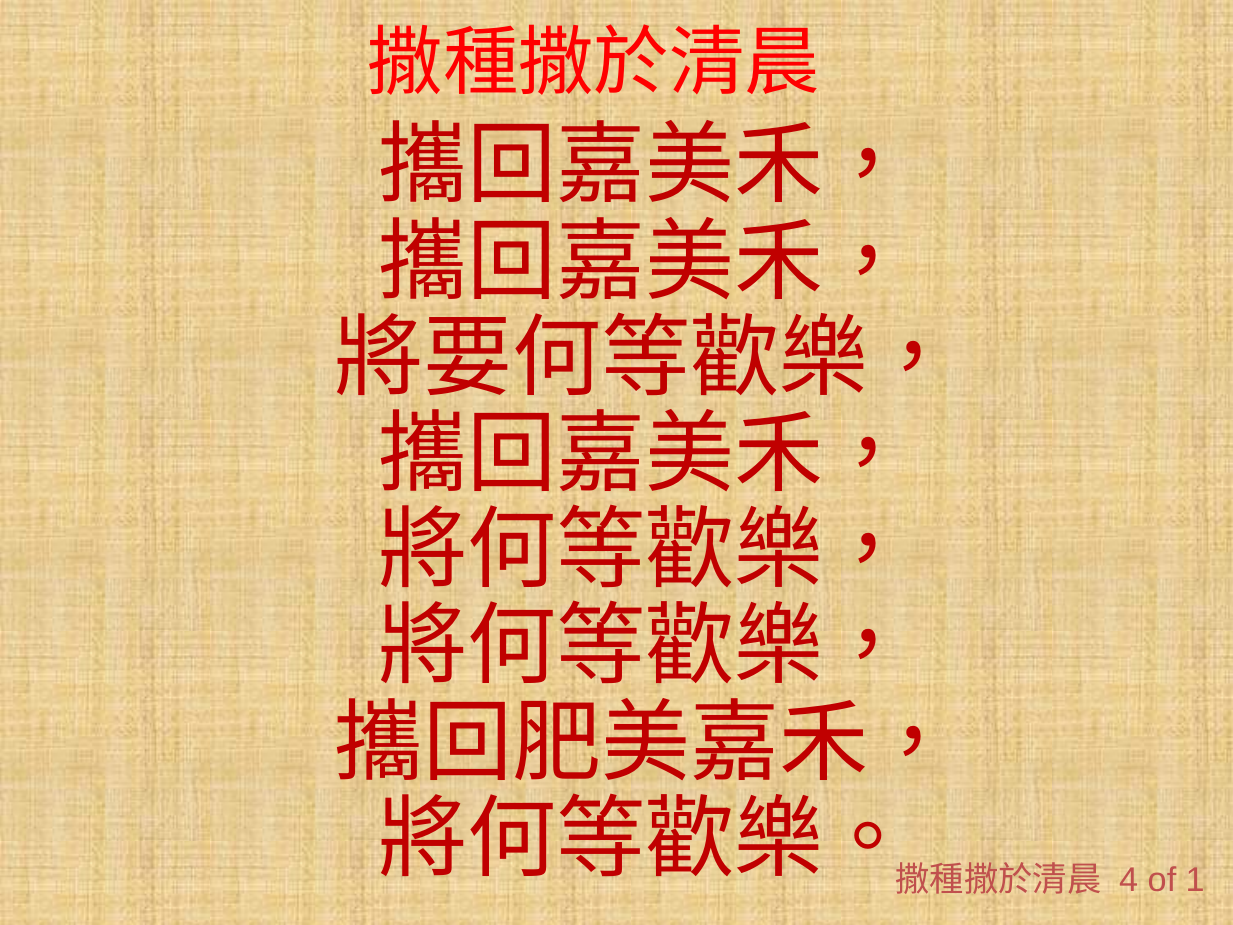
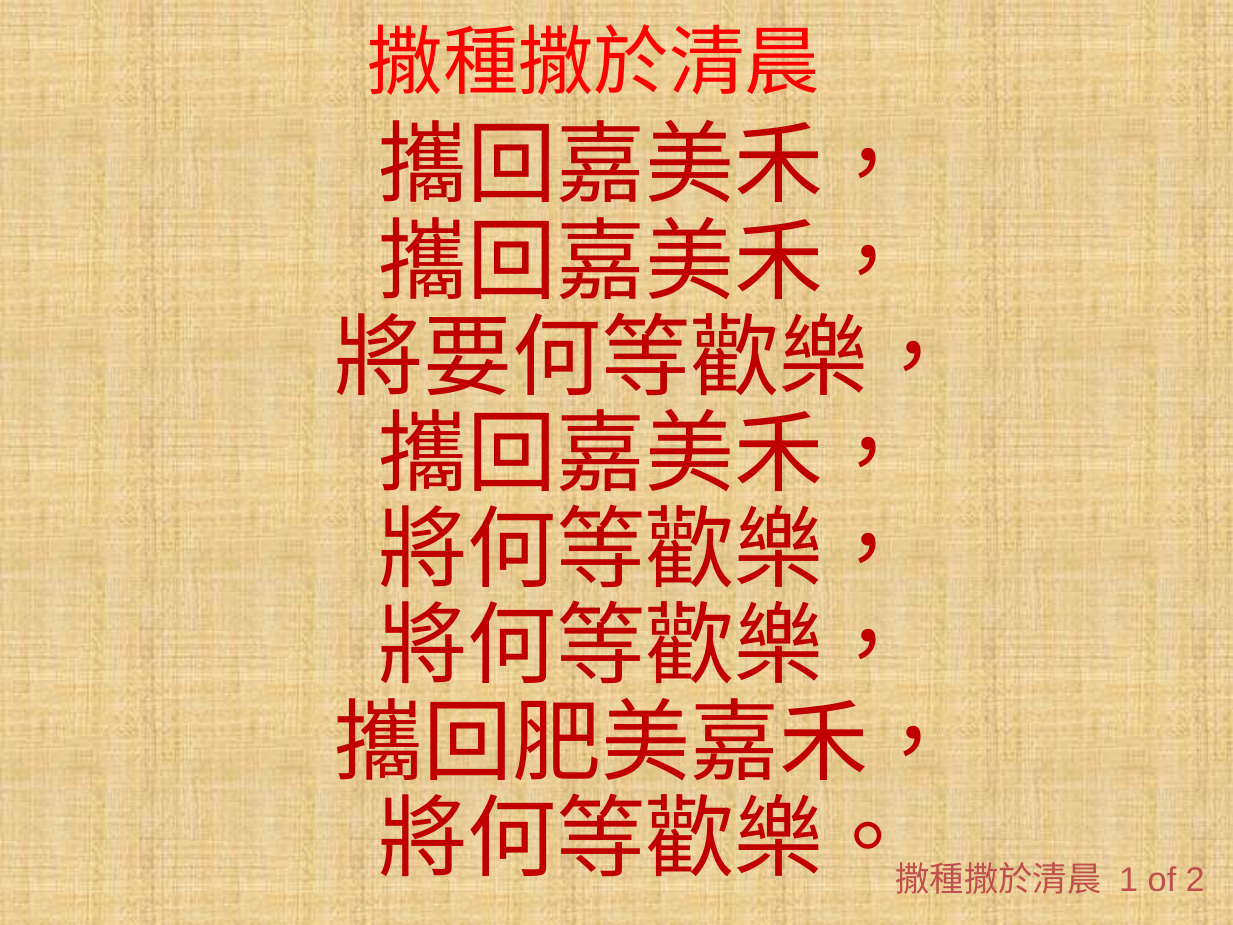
4: 4 -> 1 (1129, 880)
of 1: 1 -> 2 (1195, 880)
